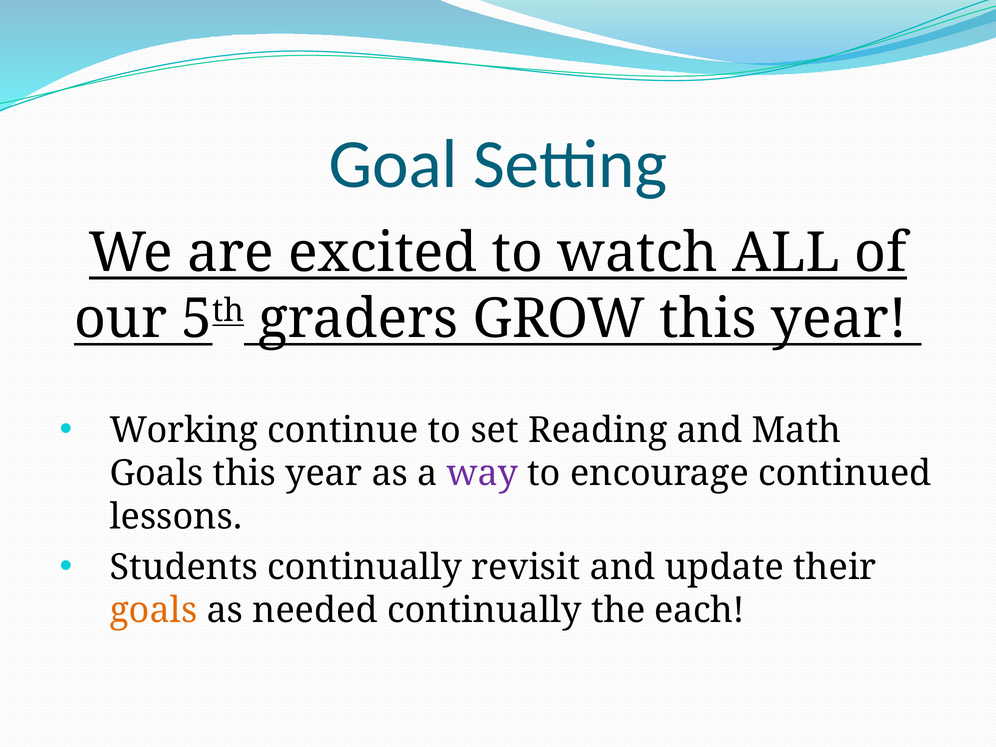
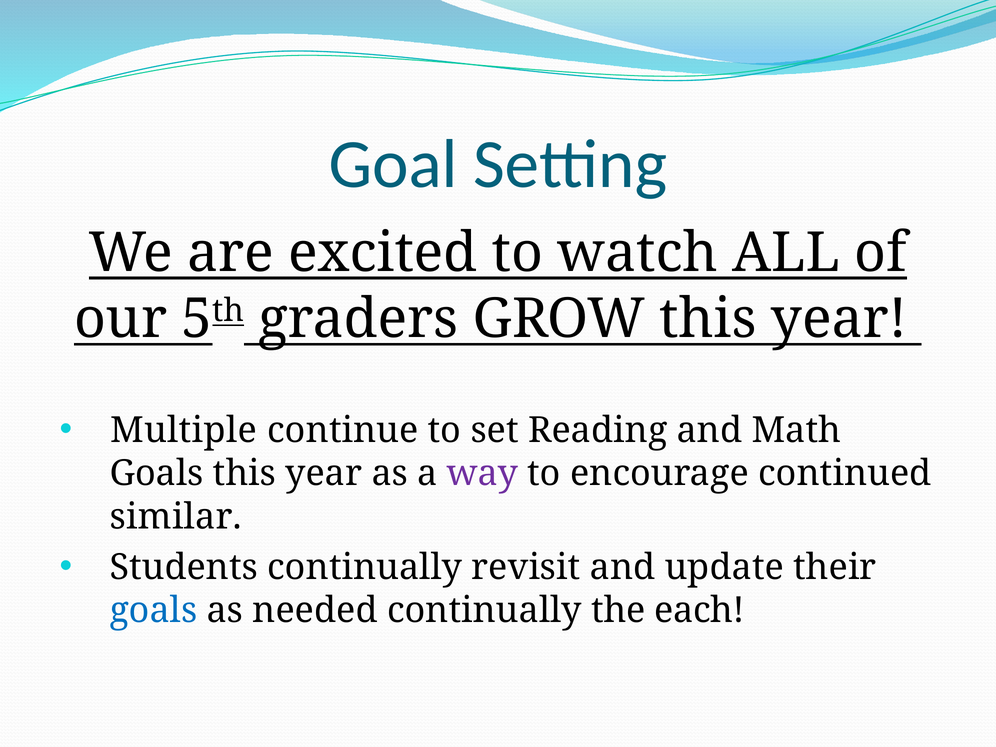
Working: Working -> Multiple (184, 430)
lessons: lessons -> similar (176, 517)
goals colour: orange -> blue (153, 610)
